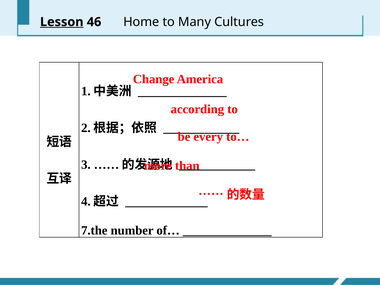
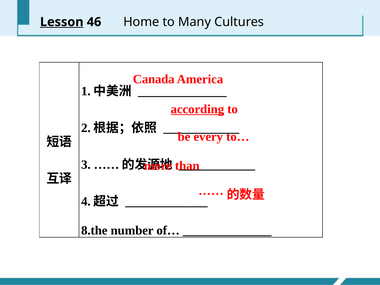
Change: Change -> Canada (154, 79)
according underline: none -> present (197, 109)
7.the: 7.the -> 8.the (94, 230)
